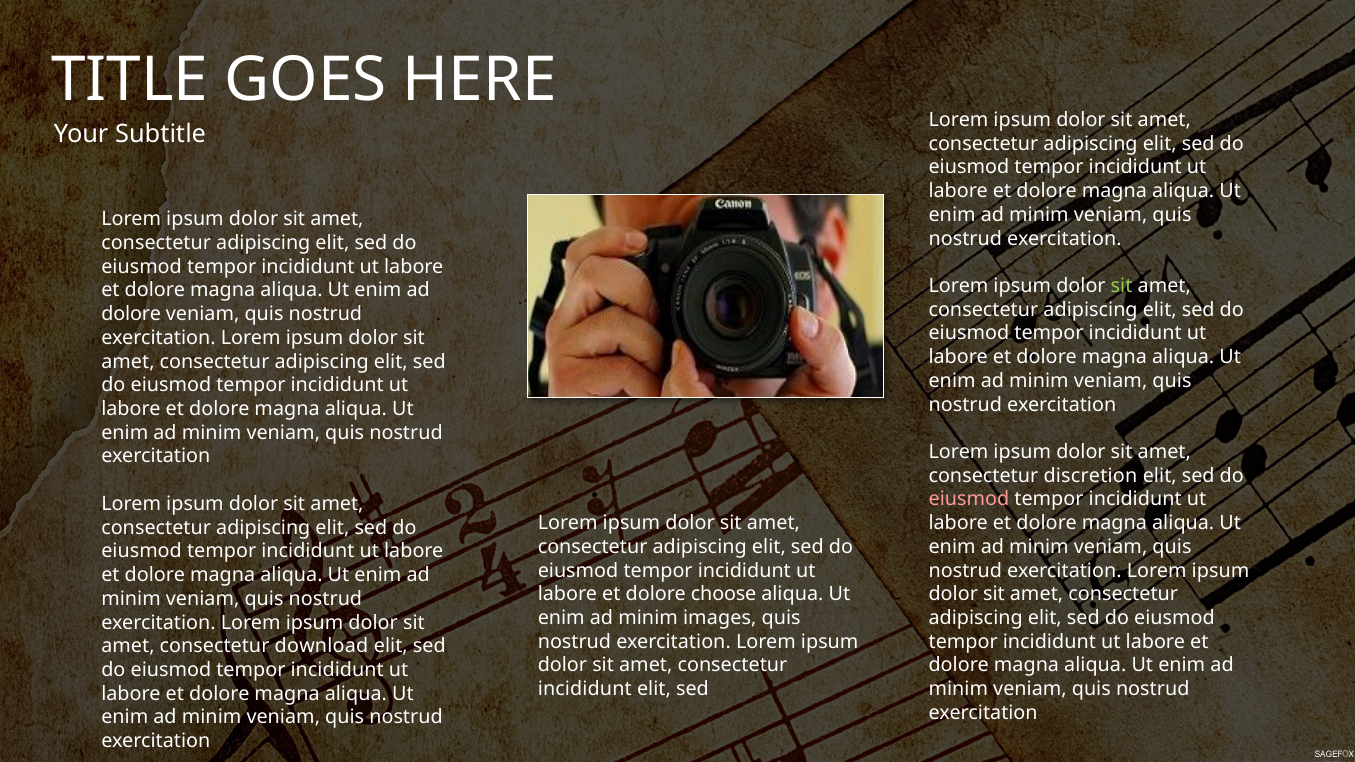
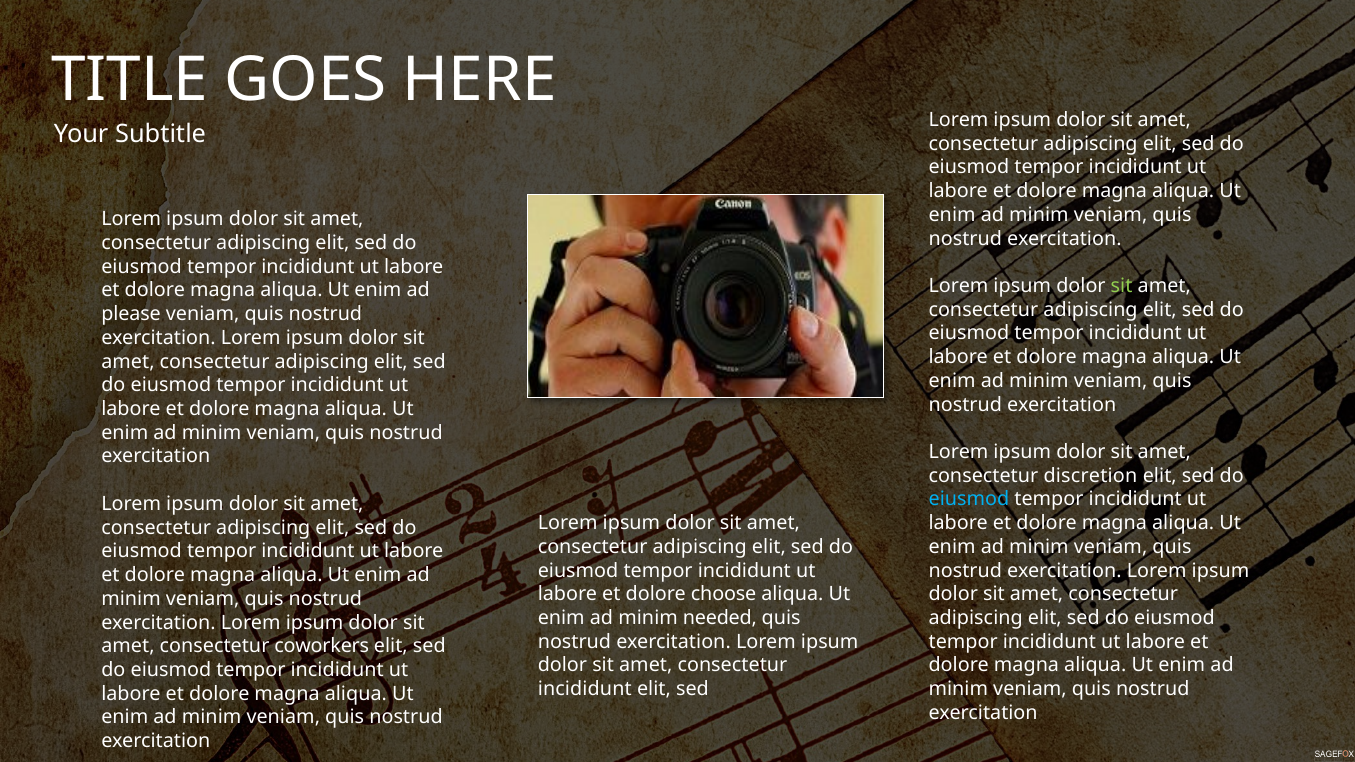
dolore: dolore -> please (131, 314)
eiusmod colour: pink -> light blue (969, 500)
images: images -> needed (720, 618)
download: download -> coworkers (322, 646)
